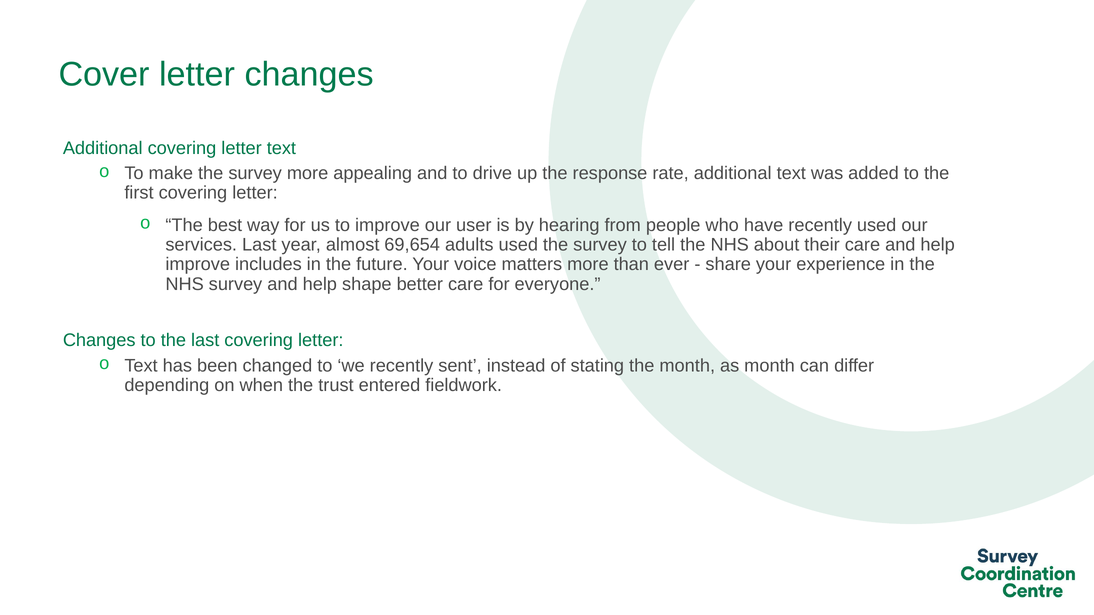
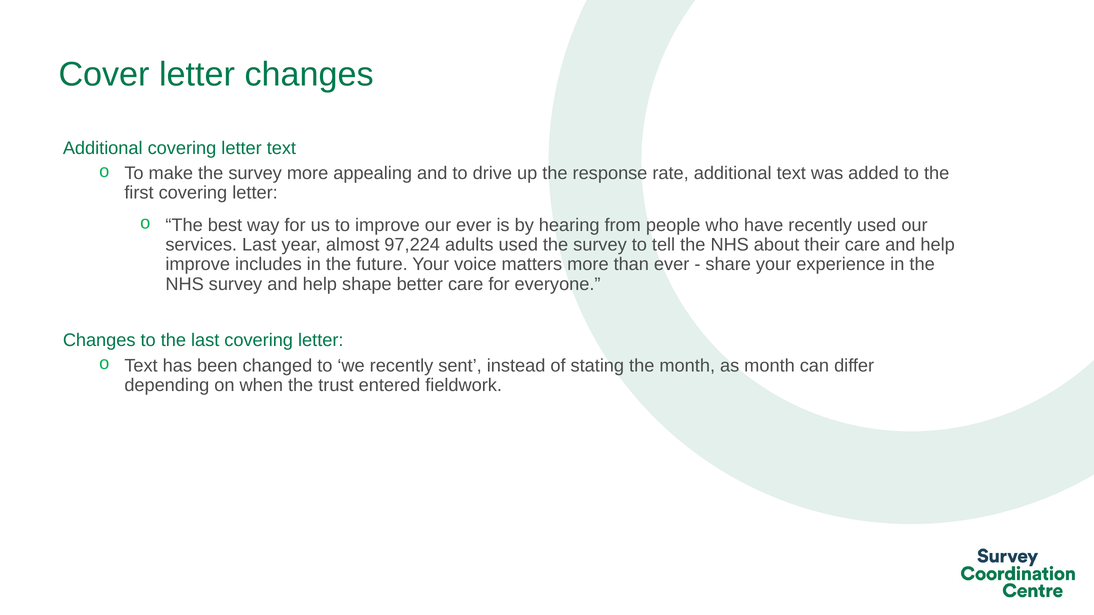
our user: user -> ever (474, 225)
69,654: 69,654 -> 97,224 (412, 245)
